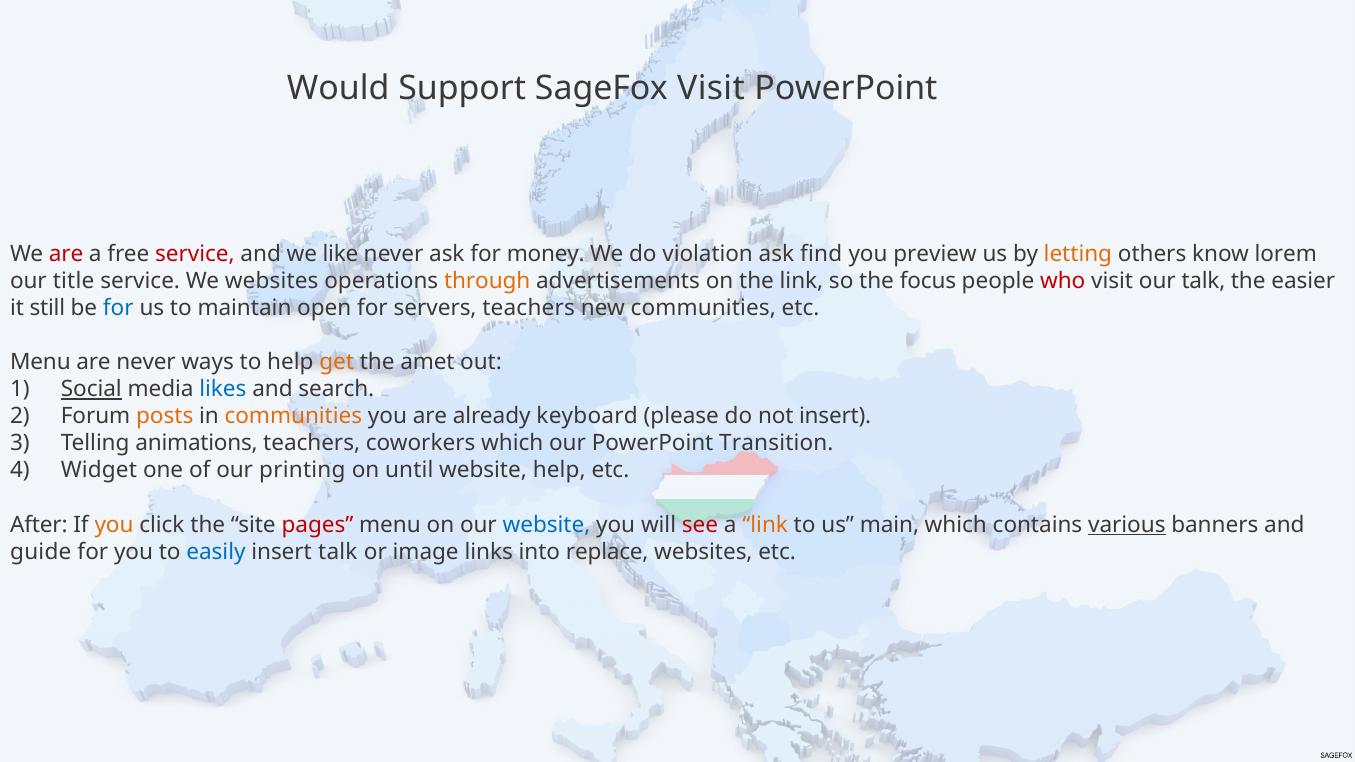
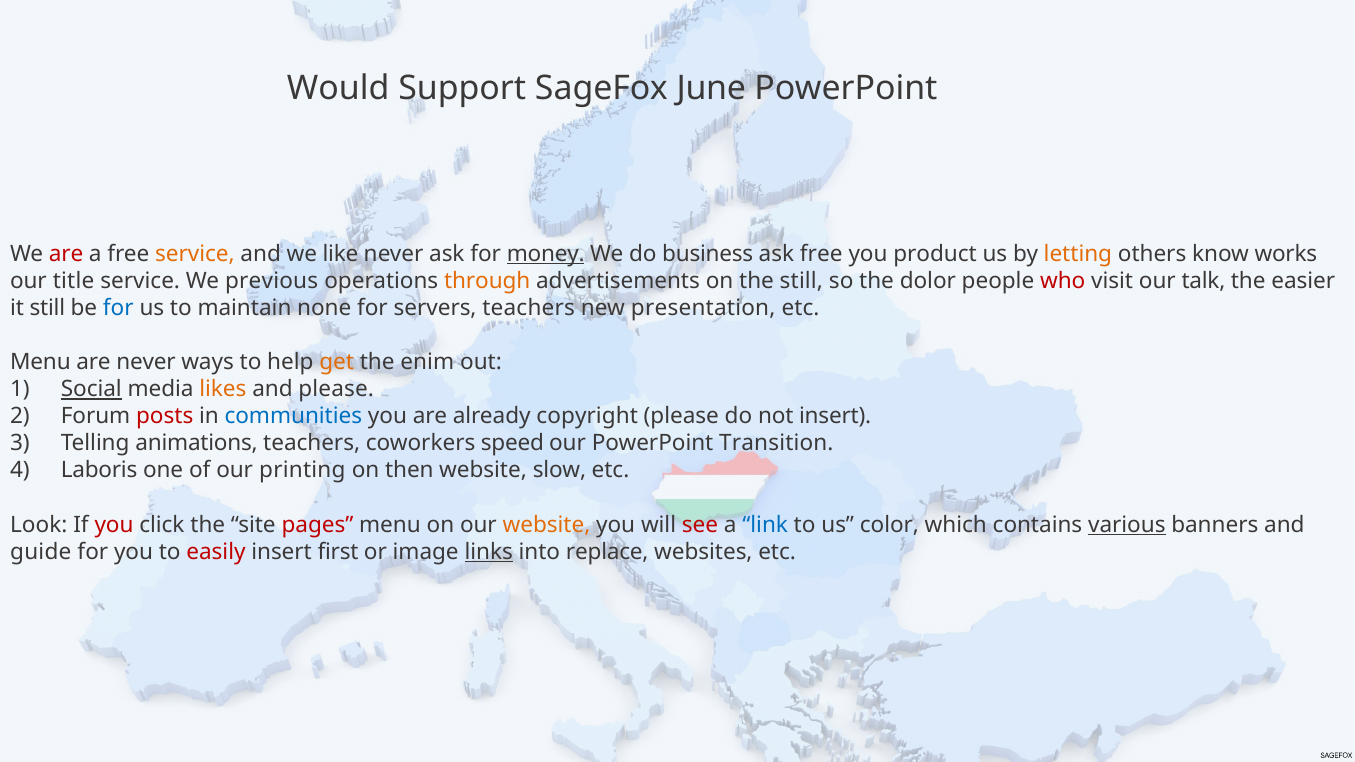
SageFox Visit: Visit -> June (711, 89)
service colour: red -> orange (195, 254)
money underline: none -> present (546, 254)
violation: violation -> business (708, 254)
ask find: find -> free (821, 254)
preview: preview -> product (935, 254)
lorem: lorem -> works (1286, 254)
We websites: websites -> previous (272, 281)
the link: link -> still (801, 281)
focus: focus -> dolor (928, 281)
open: open -> none (324, 308)
new communities: communities -> presentation (703, 308)
amet: amet -> enim (427, 362)
likes colour: blue -> orange (223, 389)
and search: search -> please (336, 389)
posts colour: orange -> red (165, 416)
communities colour: orange -> blue (293, 416)
keyboard: keyboard -> copyright (587, 416)
coworkers which: which -> speed (512, 444)
Widget: Widget -> Laboris (99, 471)
until: until -> then (409, 471)
website help: help -> slow (559, 471)
After: After -> Look (39, 525)
you colour: orange -> red (114, 525)
website colour: blue -> orange (547, 525)
link colour: orange -> blue (765, 525)
main: main -> color (889, 525)
easily colour: blue -> red (216, 552)
insert talk: talk -> first (338, 552)
links underline: none -> present (489, 552)
